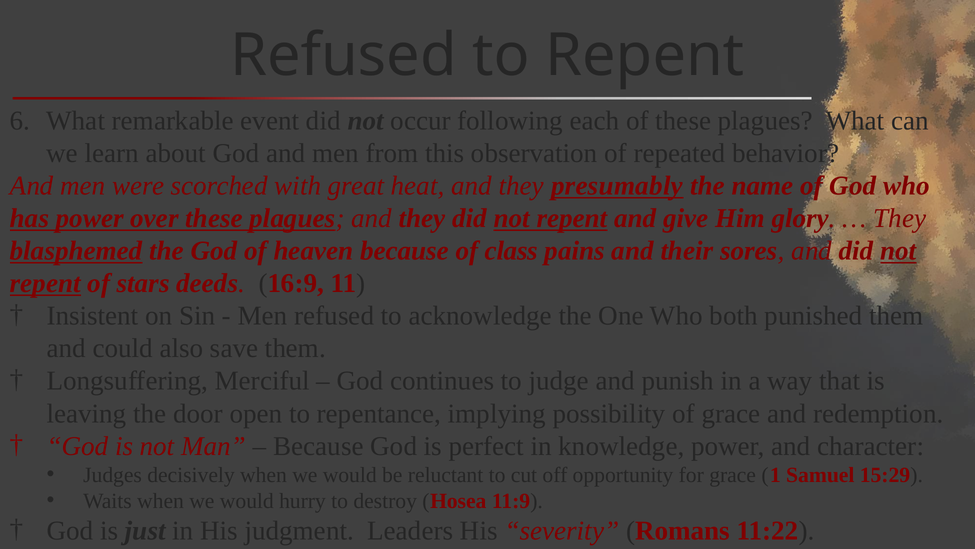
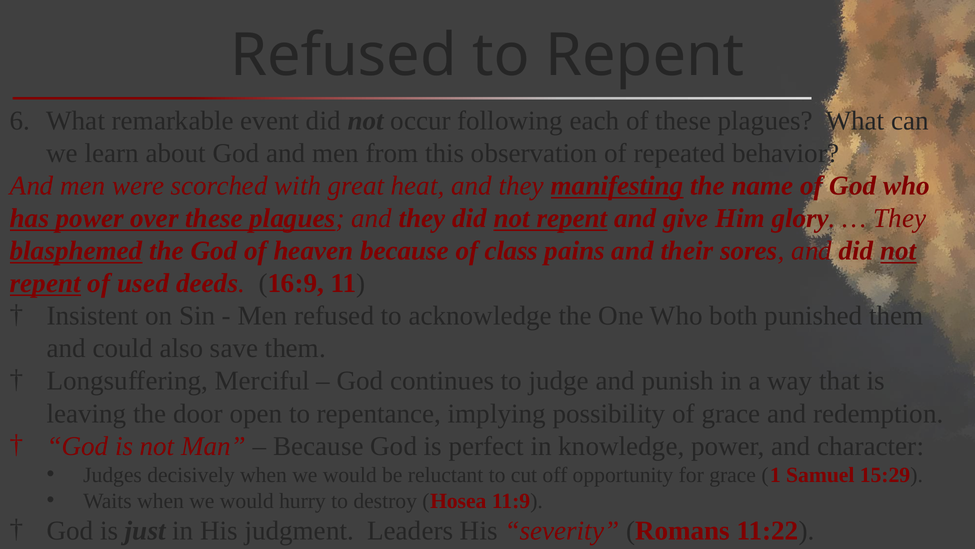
presumably: presumably -> manifesting (617, 186)
stars: stars -> used (143, 283)
